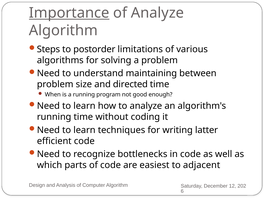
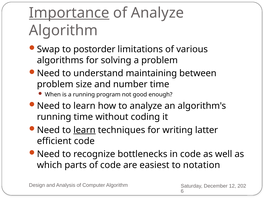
Steps: Steps -> Swap (48, 49)
directed: directed -> number (130, 84)
learn underline: none -> present (84, 130)
adjacent: adjacent -> notation (202, 165)
